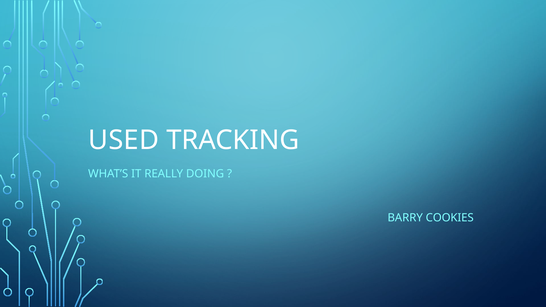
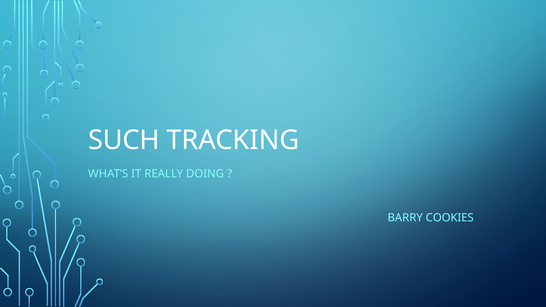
USED: USED -> SUCH (124, 140)
